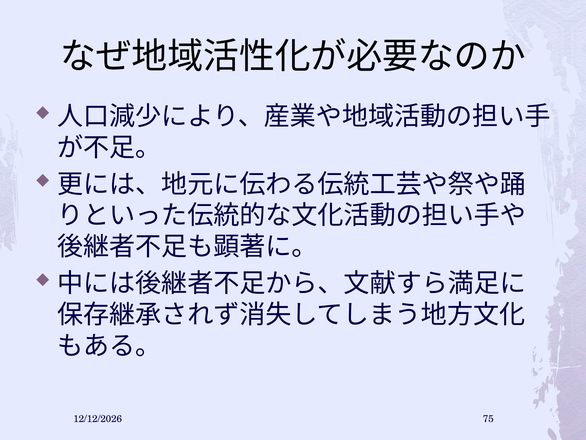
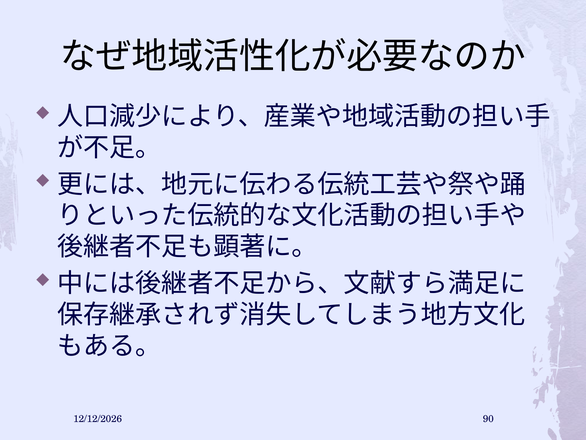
75: 75 -> 90 (488, 418)
